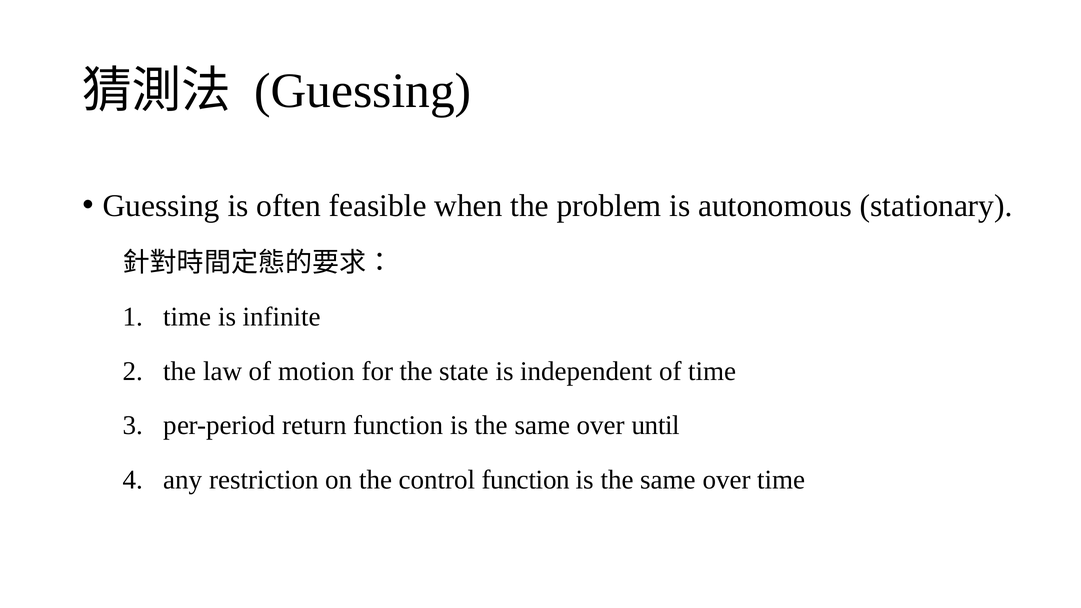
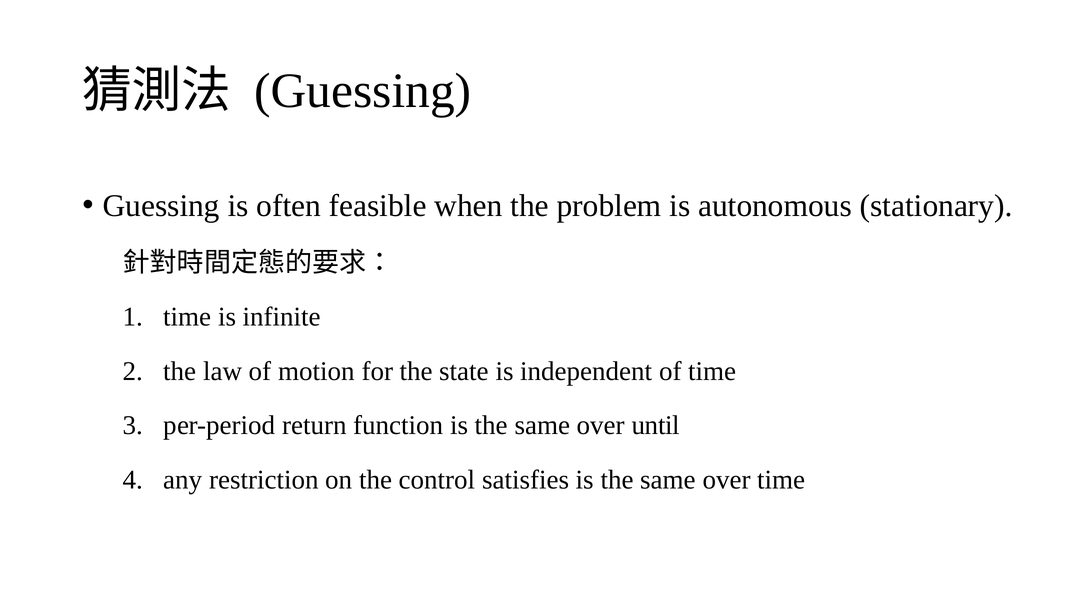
control function: function -> satisfies (526, 480)
